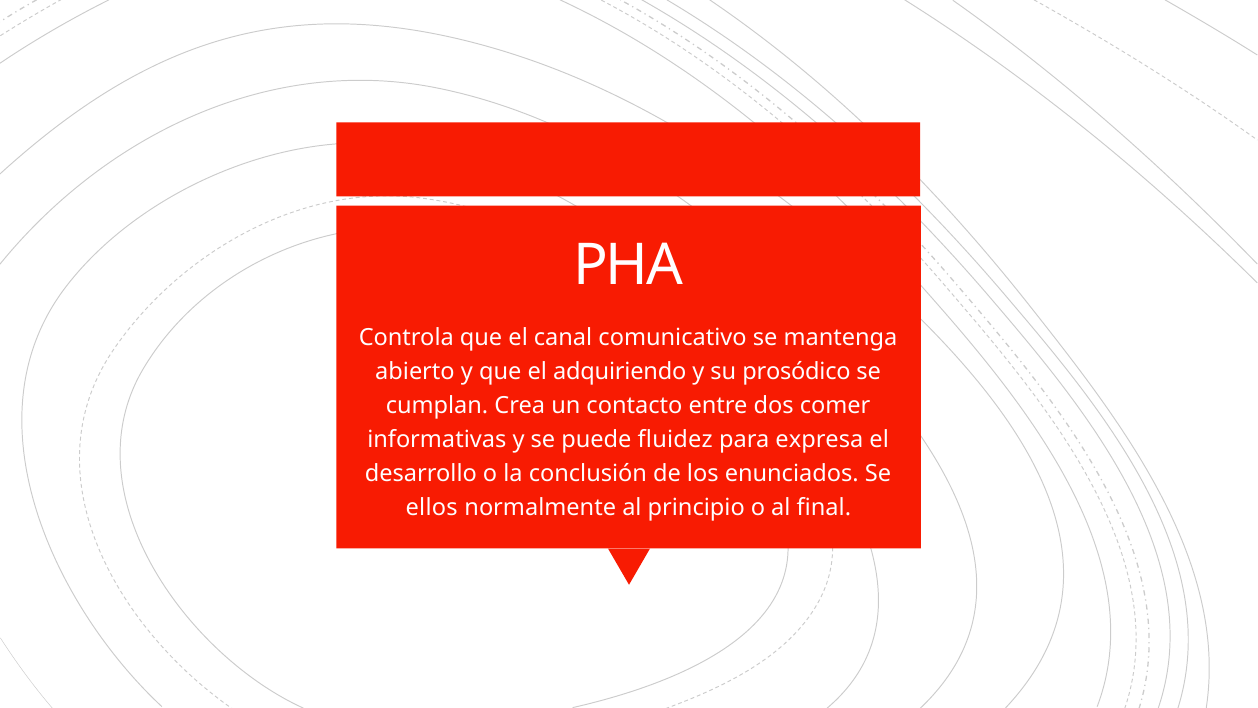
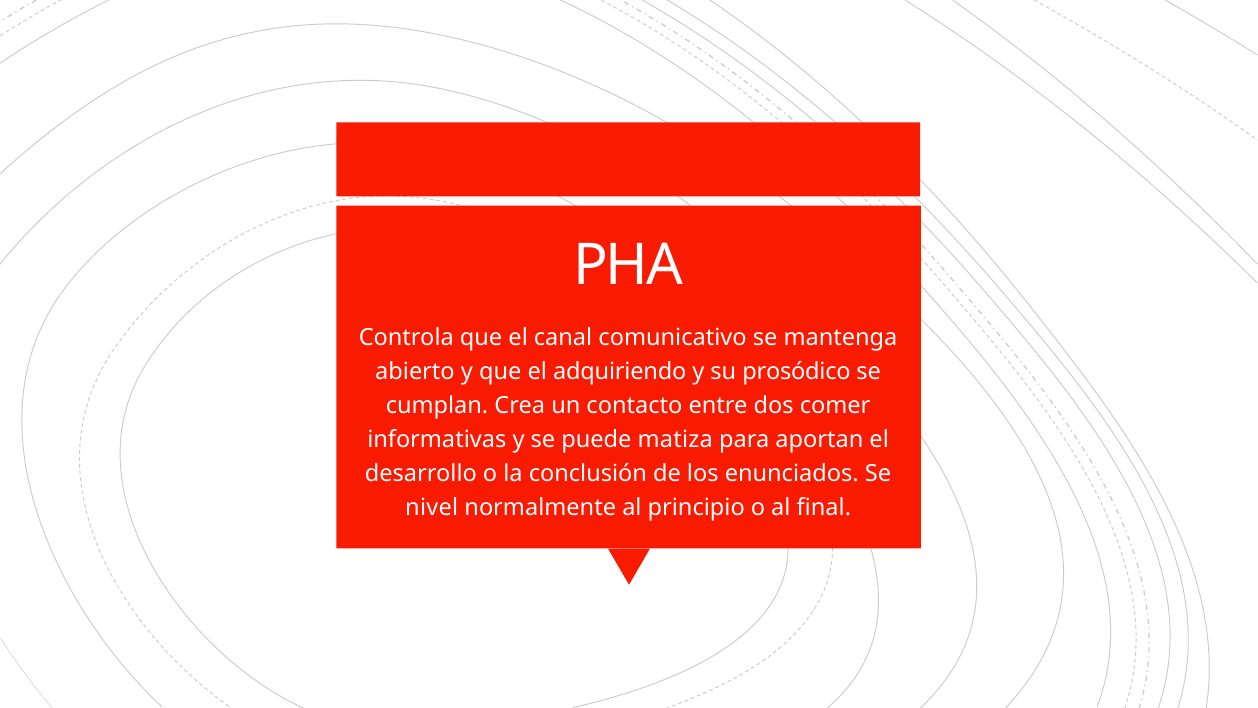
fluidez: fluidez -> matiza (675, 439)
expresa: expresa -> aportan (819, 439)
ellos: ellos -> nivel (432, 507)
